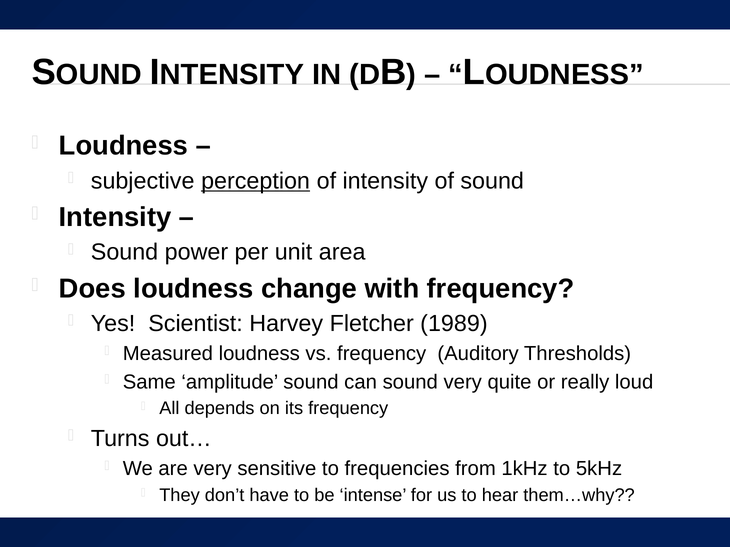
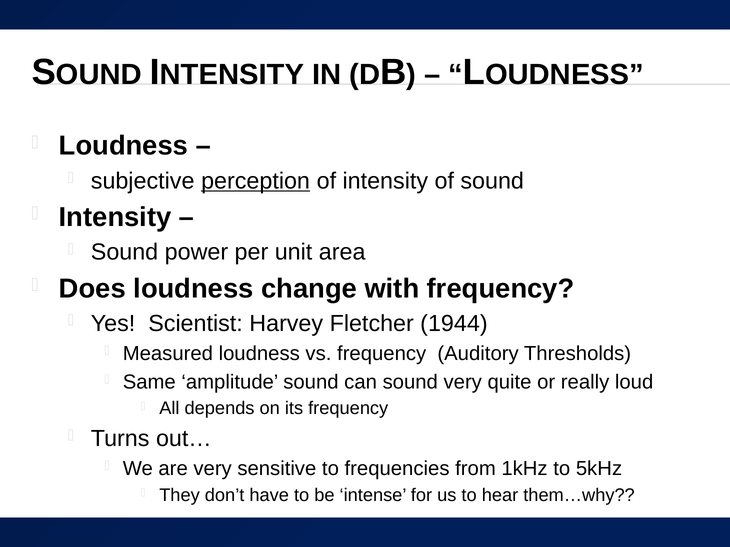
1989: 1989 -> 1944 (454, 324)
